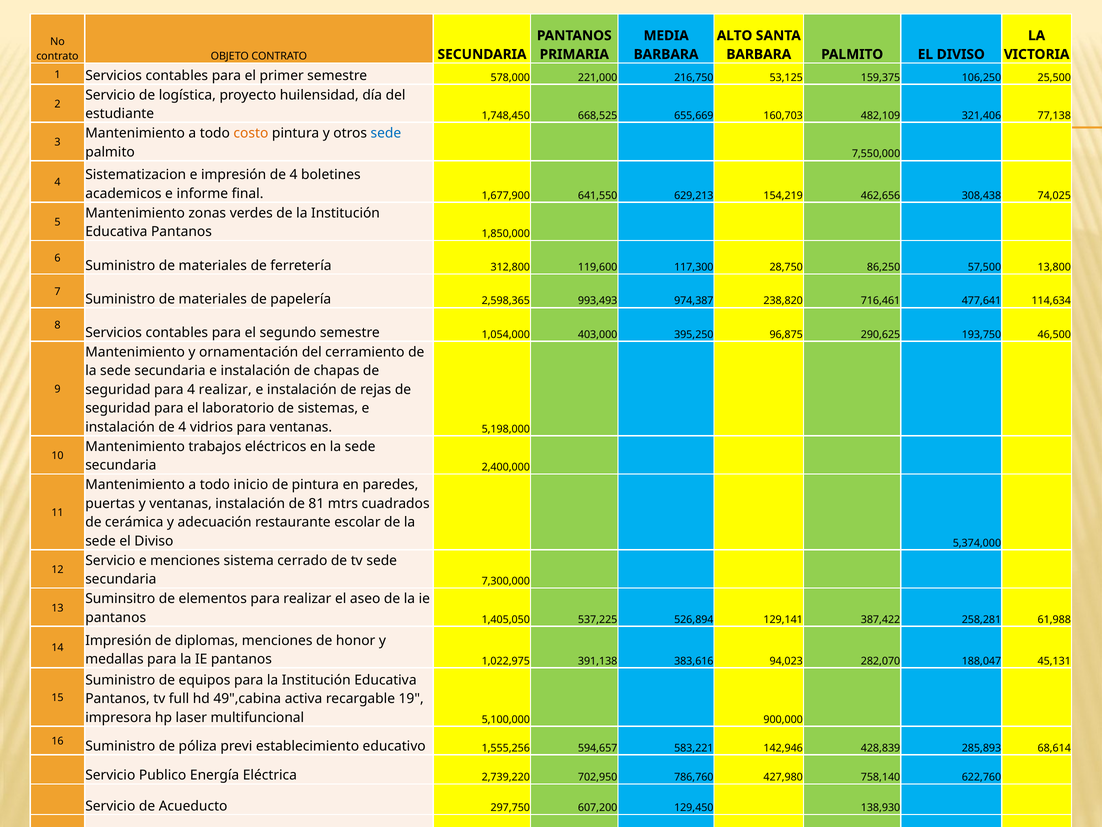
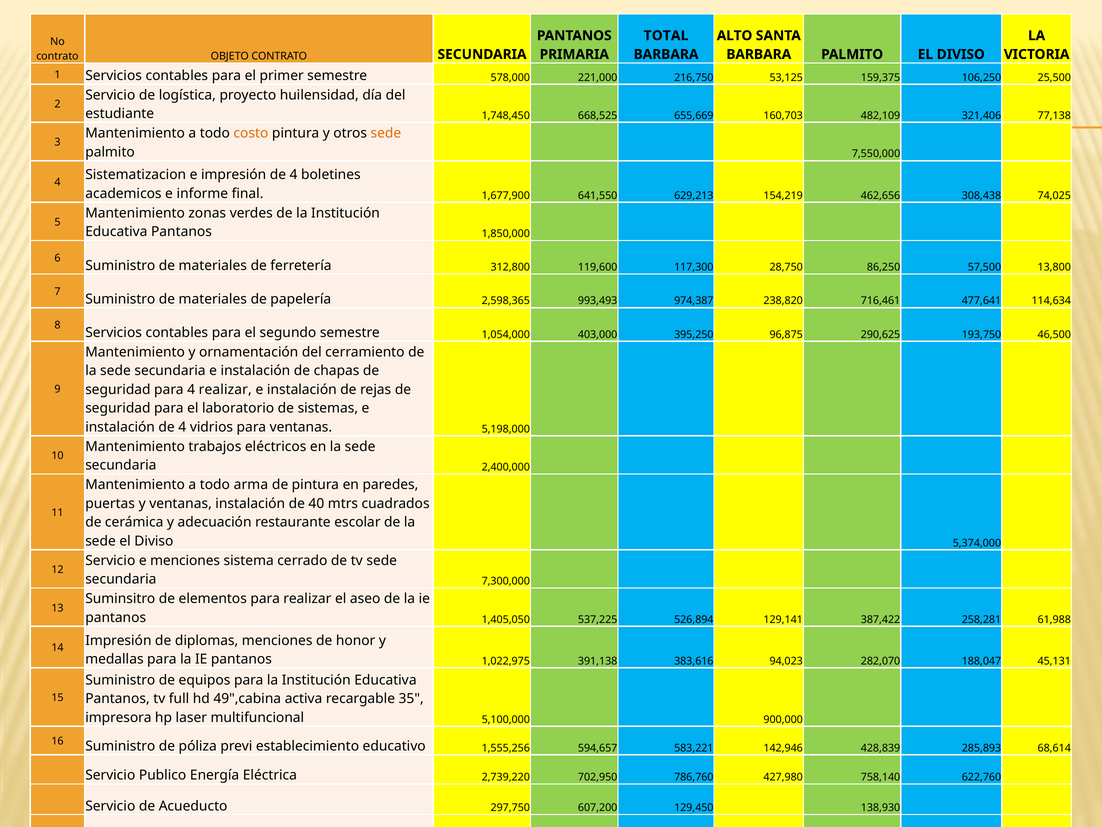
MEDIA: MEDIA -> TOTAL (666, 36)
sede colour: blue -> orange (386, 133)
inicio: inicio -> arma (251, 485)
81: 81 -> 40 (316, 503)
19: 19 -> 35 (411, 698)
